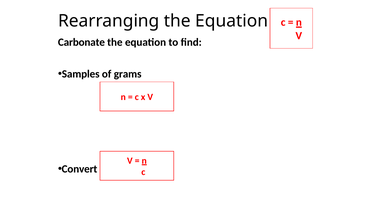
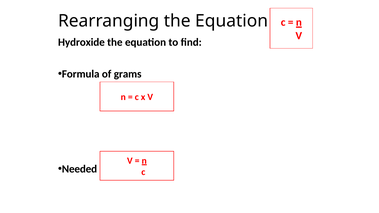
Carbonate: Carbonate -> Hydroxide (81, 42)
Samples: Samples -> Formula (81, 74)
Convert: Convert -> Needed (79, 169)
